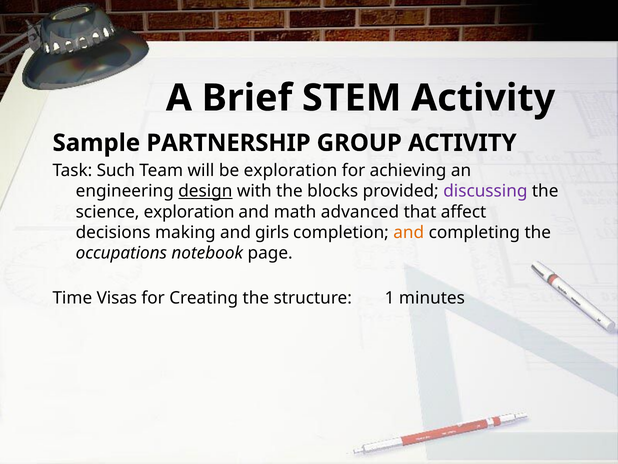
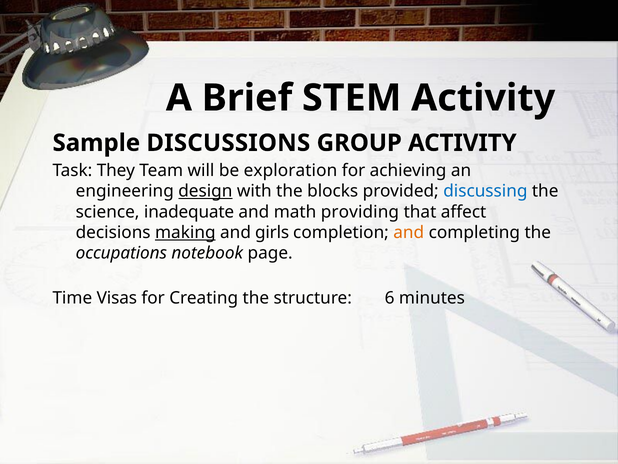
PARTNERSHIP: PARTNERSHIP -> DISCUSSIONS (228, 143)
Such: Such -> They (116, 170)
discussing colour: purple -> blue (485, 191)
science exploration: exploration -> inadequate (189, 212)
advanced: advanced -> providing (360, 212)
making underline: none -> present (185, 232)
1: 1 -> 6 (390, 298)
